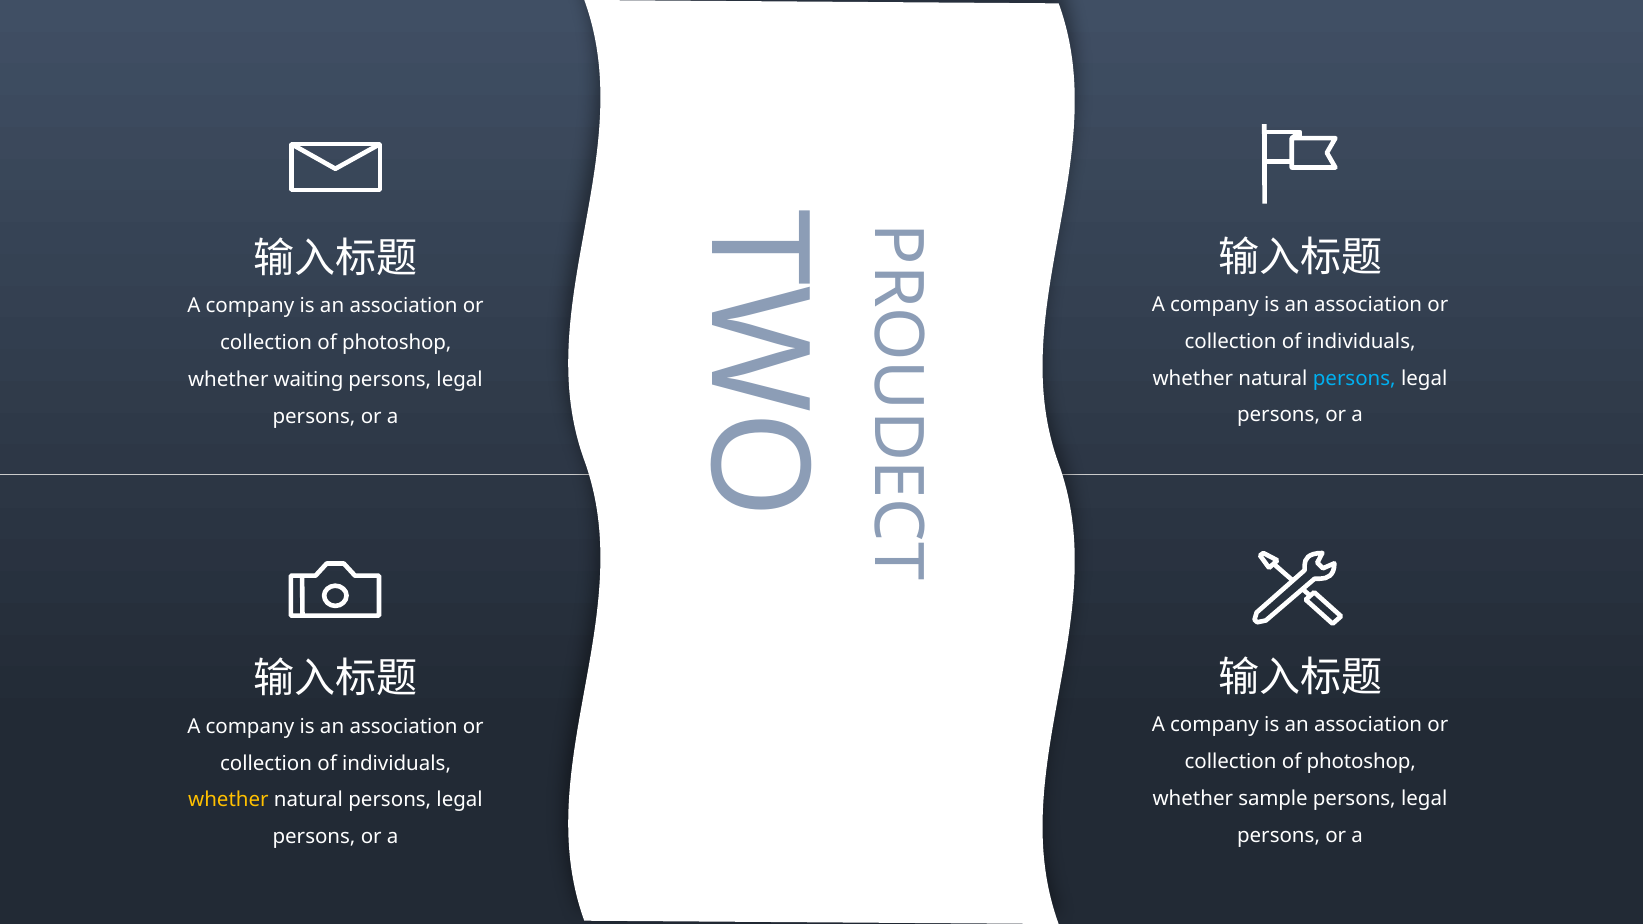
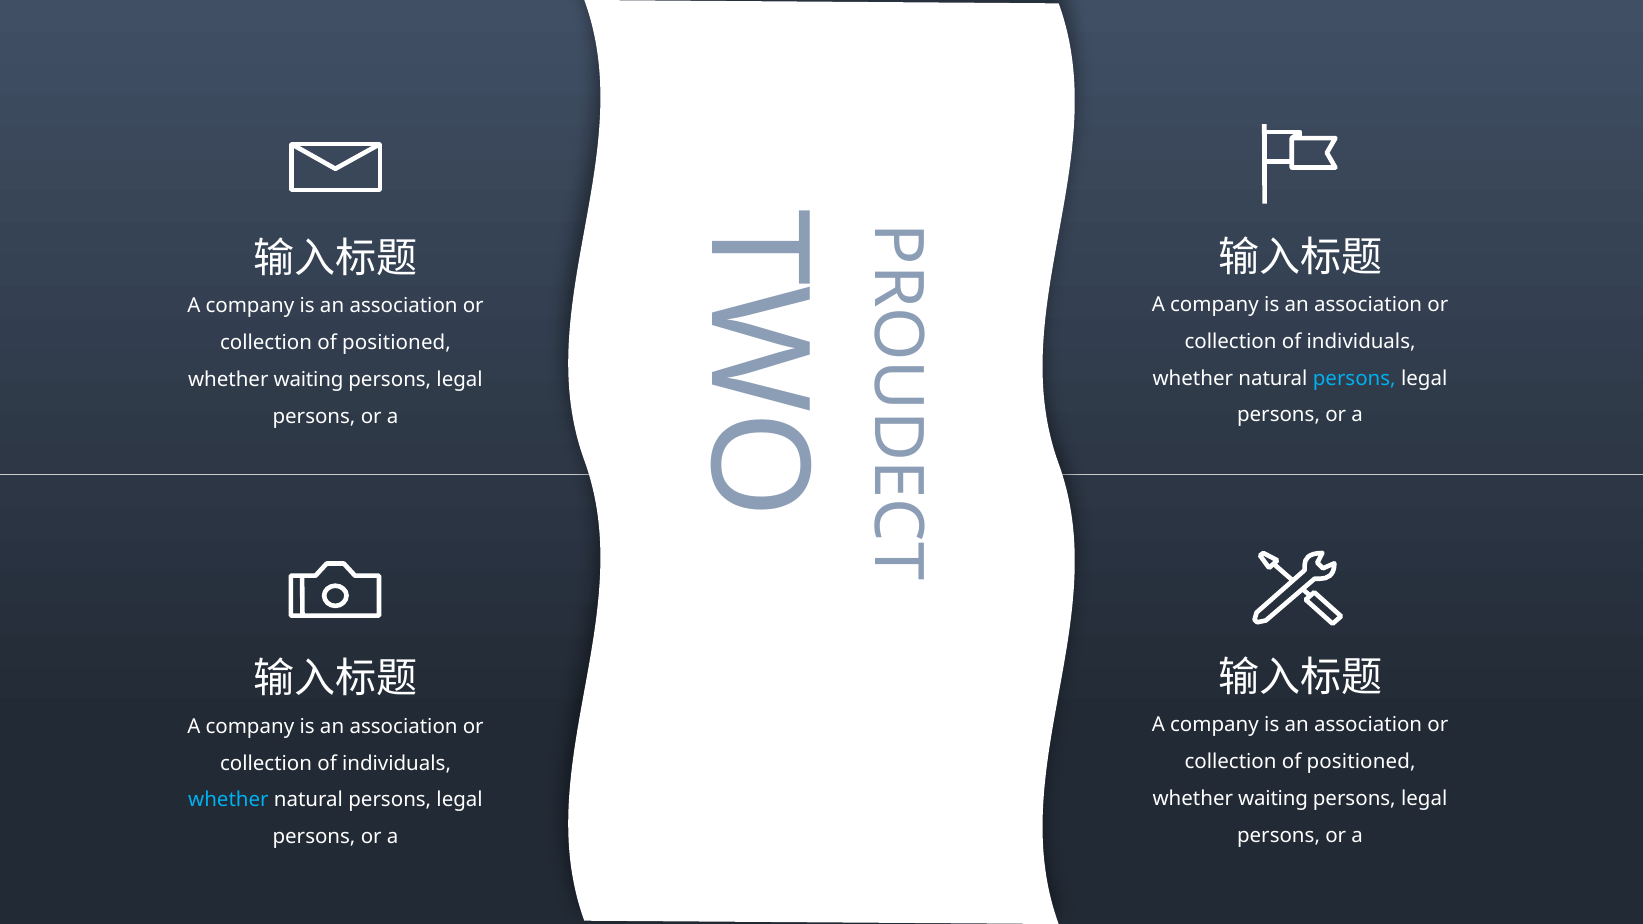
photoshop: photoshop -> positioned (397, 343)
photoshop: photoshop -> positioned (1361, 762)
sample: sample -> waiting (1273, 799)
whether colour: yellow -> light blue (228, 800)
